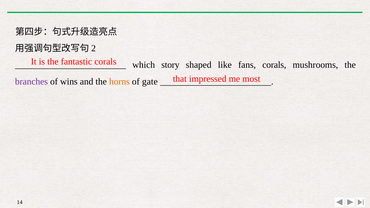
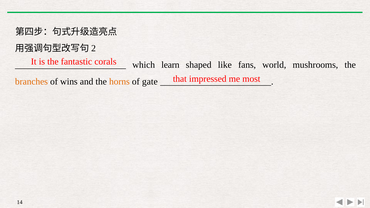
story: story -> learn (170, 65)
fans corals: corals -> world (274, 65)
branches colour: purple -> orange (31, 82)
